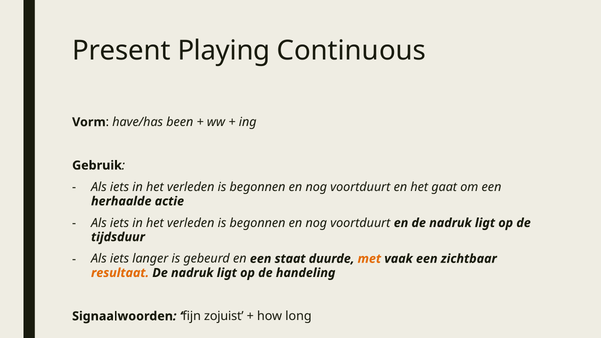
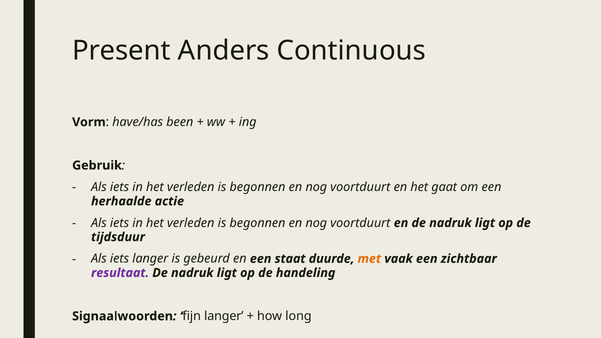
Playing: Playing -> Anders (224, 51)
resultaat colour: orange -> purple (120, 273)
fijn zojuist: zojuist -> langer (224, 316)
